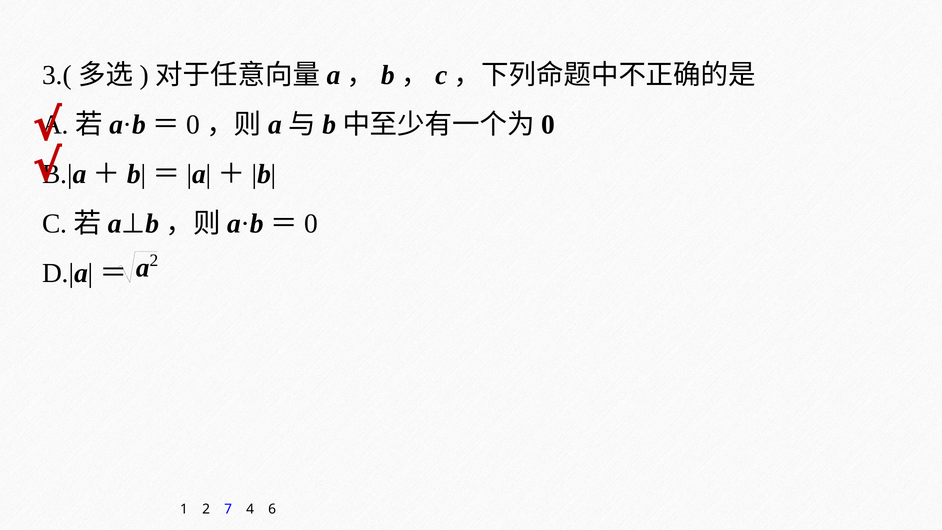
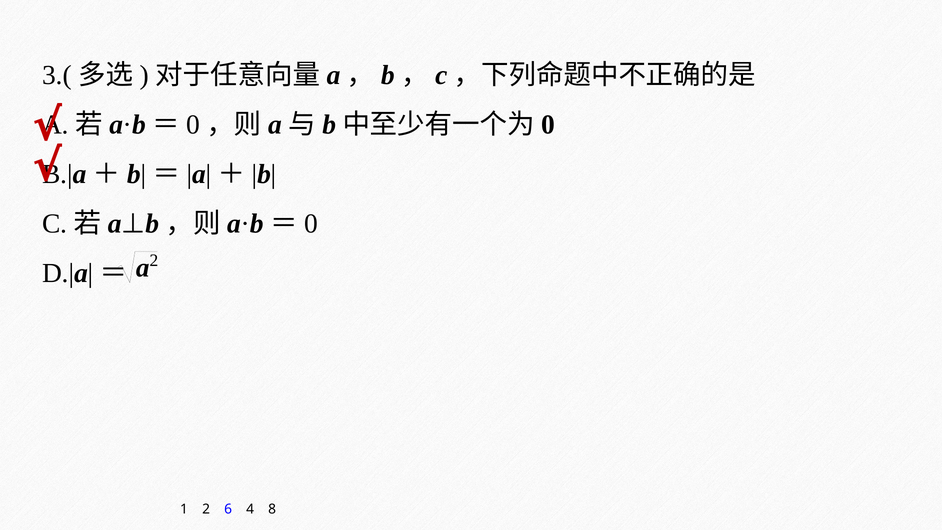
7: 7 -> 6 (228, 509)
6: 6 -> 8 (272, 509)
